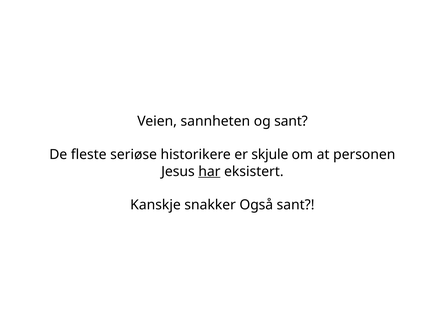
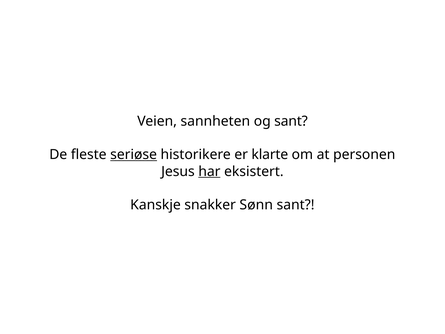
seriøse underline: none -> present (134, 155)
skjule: skjule -> klarte (270, 155)
Også: Også -> Sønn (256, 205)
